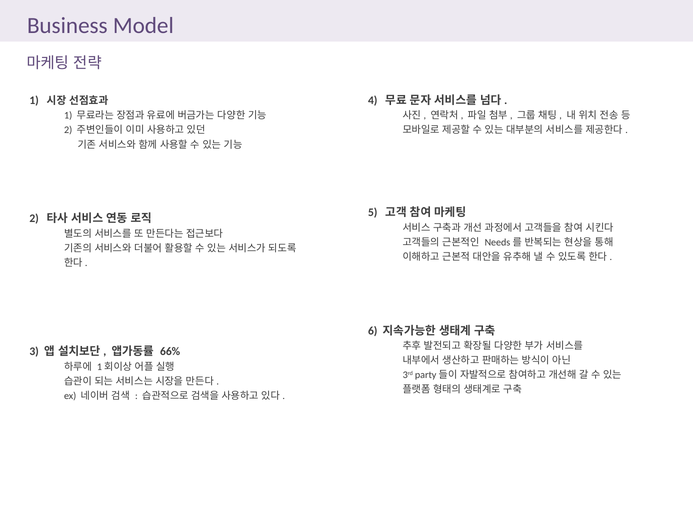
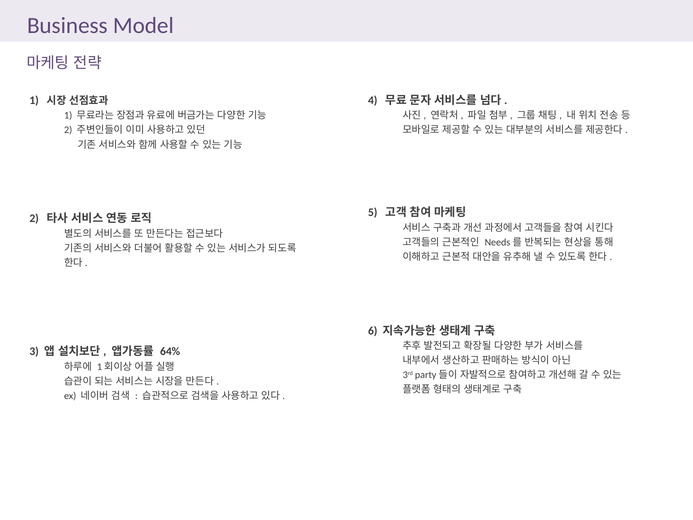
66%: 66% -> 64% (170, 351)
